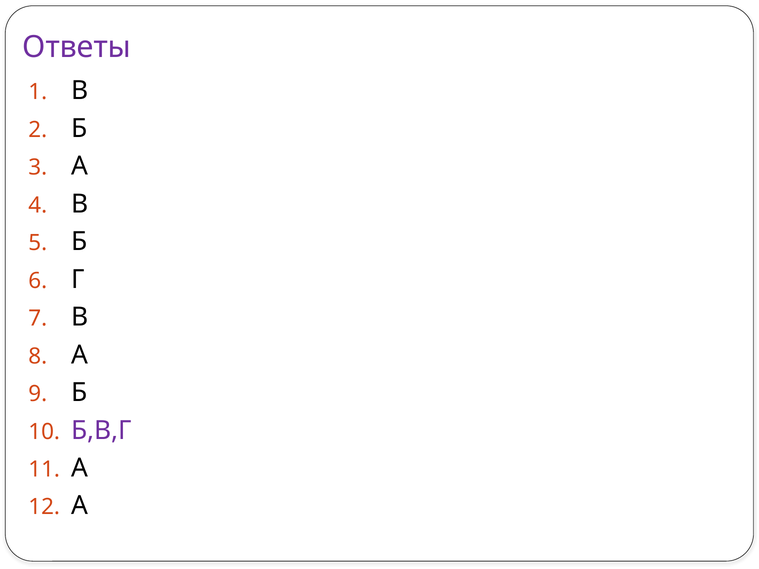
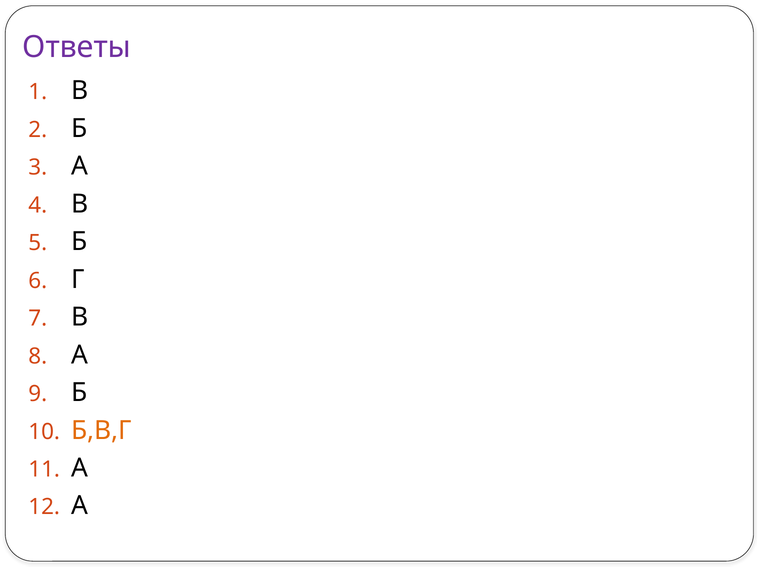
Б,В,Г colour: purple -> orange (101, 431)
